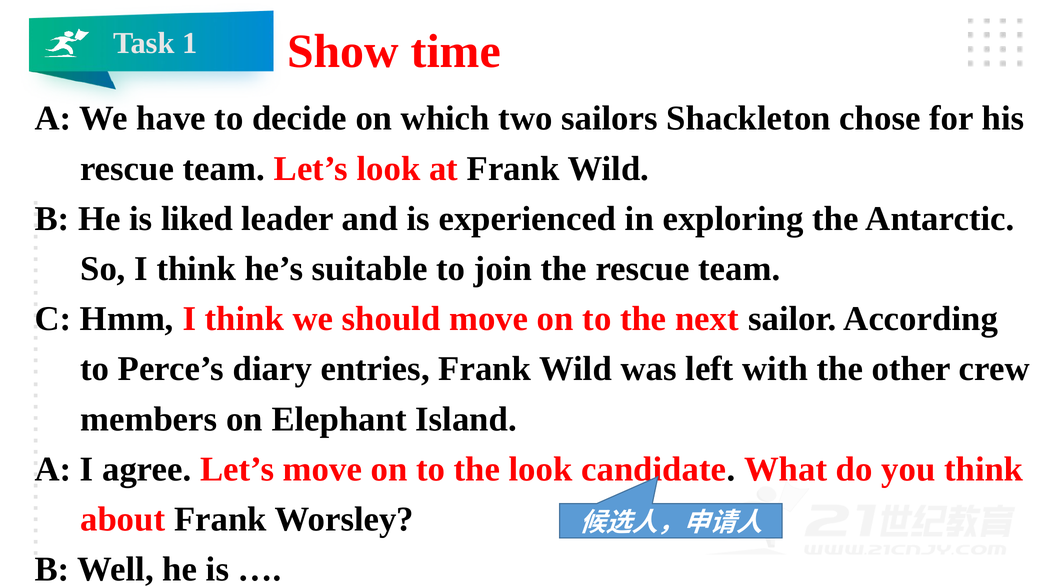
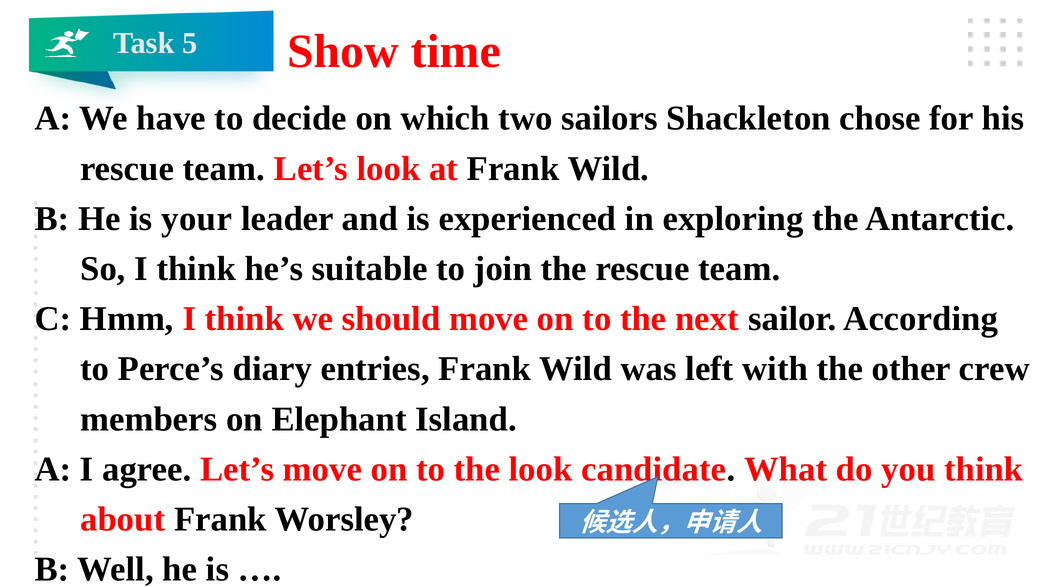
1: 1 -> 5 (190, 43)
liked: liked -> your (197, 219)
